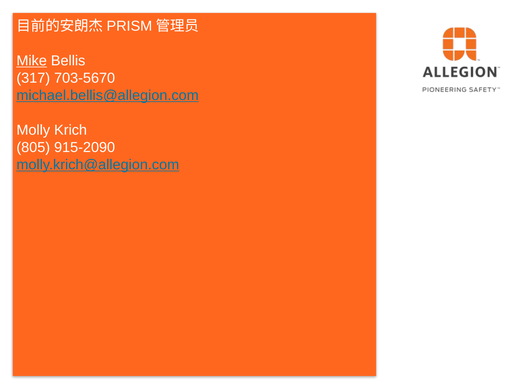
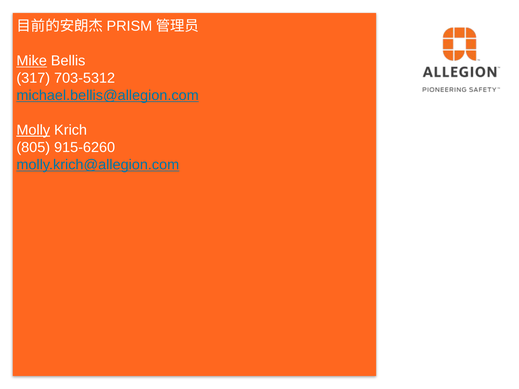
703-5670: 703-5670 -> 703-5312 (85, 78)
Molly underline: none -> present (33, 130)
915-2090: 915-2090 -> 915-6260 (85, 147)
